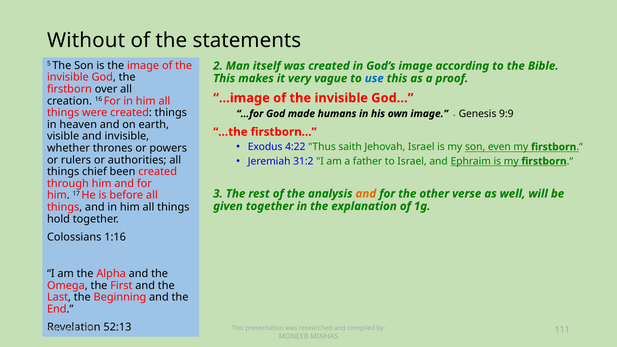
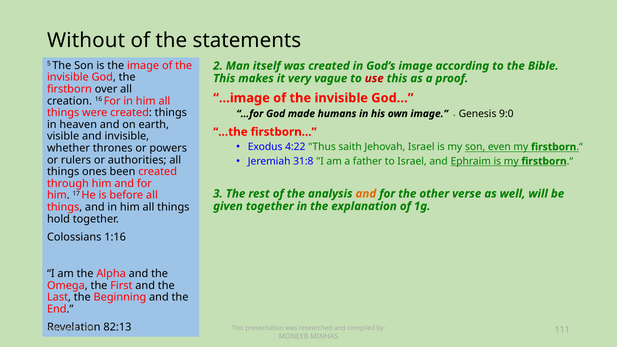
use colour: blue -> red (374, 78)
9:9: 9:9 -> 9:0 (506, 114)
31:2: 31:2 -> 31:8 (303, 161)
chief: chief -> ones (94, 172)
52:13: 52:13 -> 82:13 (117, 327)
